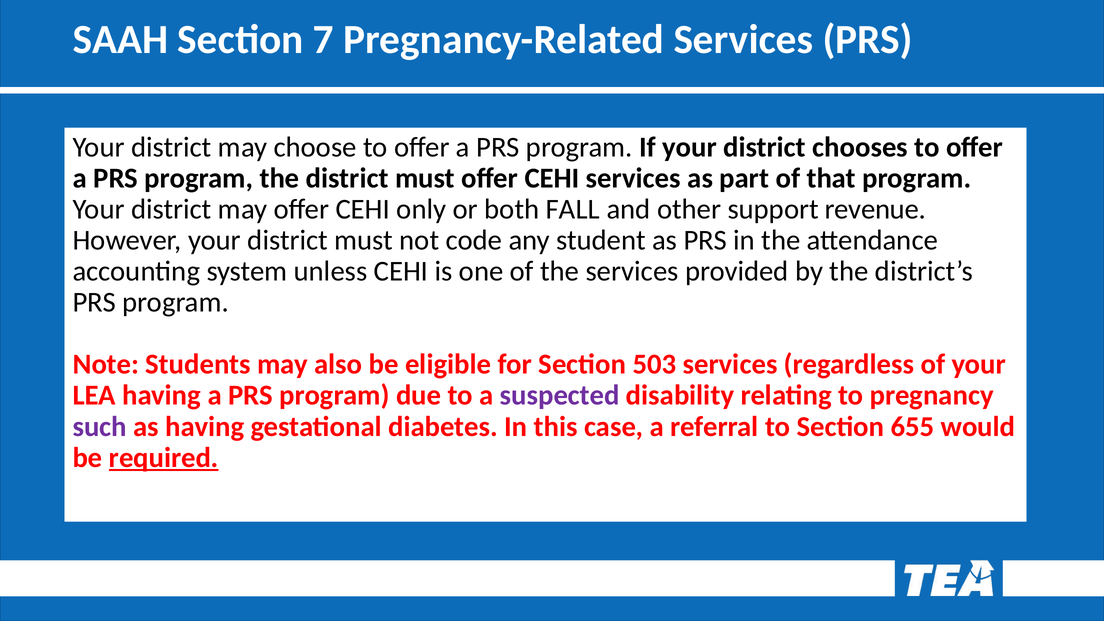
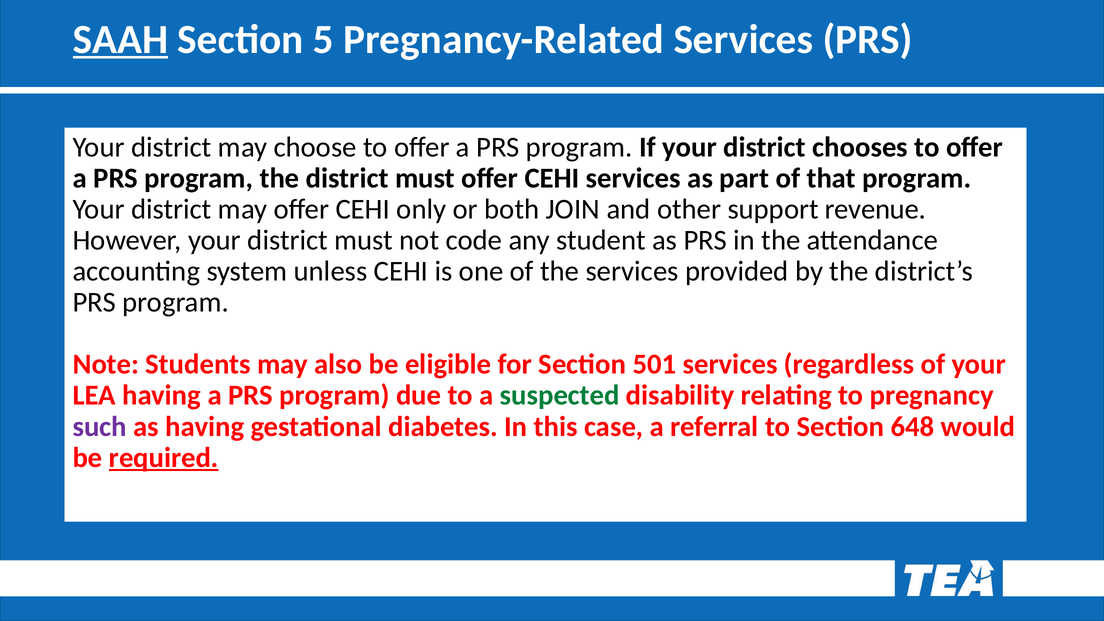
SAAH underline: none -> present (120, 39)
7: 7 -> 5 (323, 39)
FALL: FALL -> JOIN (573, 209)
503: 503 -> 501 (654, 364)
suspected colour: purple -> green (560, 395)
655: 655 -> 648 (913, 427)
